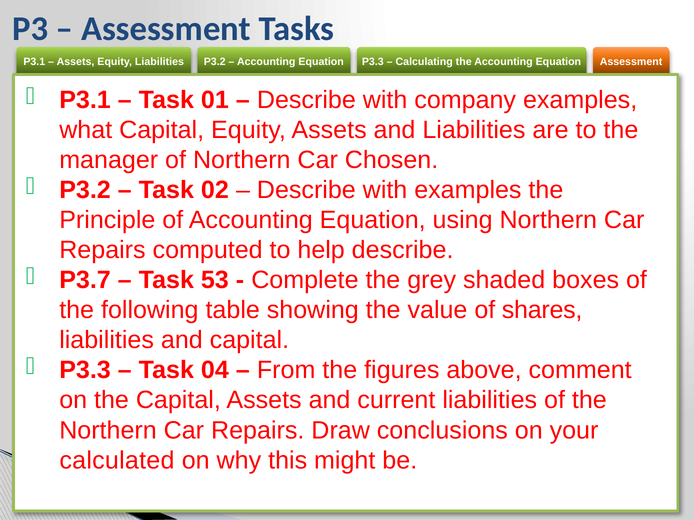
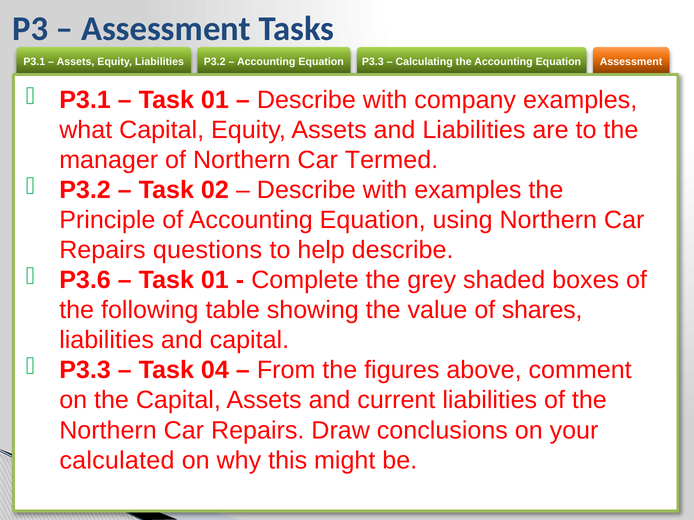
Chosen: Chosen -> Termed (392, 160)
computed: computed -> questions (207, 250)
P3.7: P3.7 -> P3.6 (85, 280)
53: 53 -> 01 (215, 280)
